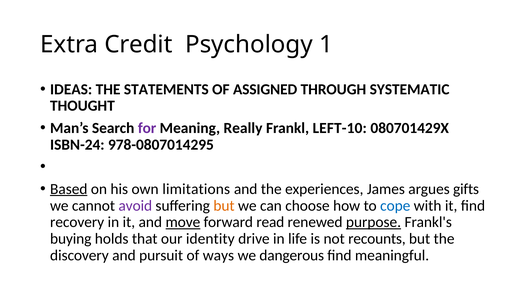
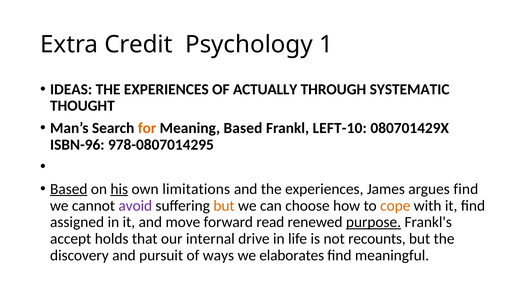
STATEMENTS: STATEMENTS -> EXPERIENCES (166, 89)
ASSIGNED: ASSIGNED -> ACTUALLY (265, 89)
for colour: purple -> orange (147, 128)
Meaning Really: Really -> Based (243, 128)
ISBN-24: ISBN-24 -> ISBN-96 (77, 144)
his underline: none -> present (119, 189)
argues gifts: gifts -> find (466, 189)
cope colour: blue -> orange (395, 205)
recovery: recovery -> assigned (77, 222)
move underline: present -> none (183, 222)
buying: buying -> accept (71, 238)
identity: identity -> internal (210, 238)
dangerous: dangerous -> elaborates (292, 255)
